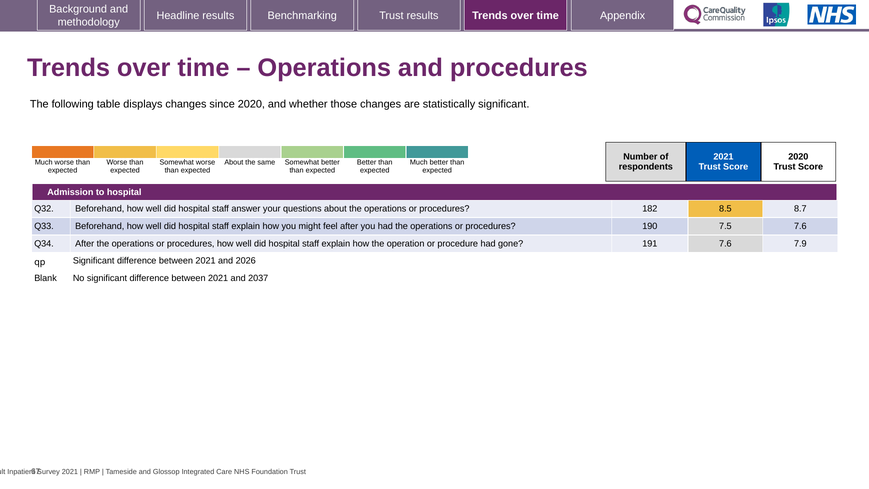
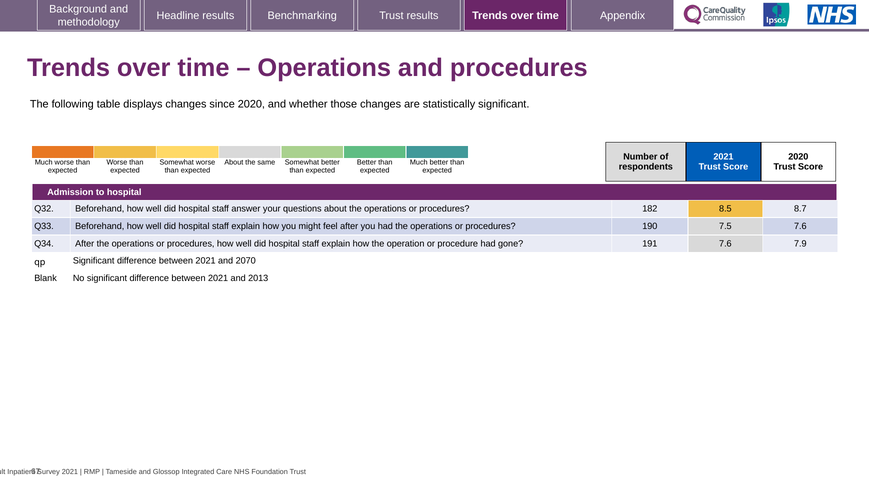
2026: 2026 -> 2070 (246, 261)
2037: 2037 -> 2013 (258, 278)
